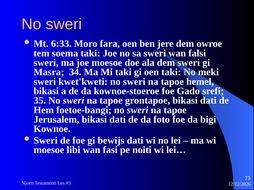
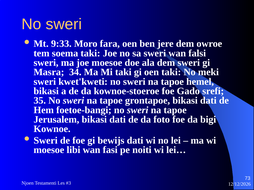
6:33: 6:33 -> 9:33 (61, 44)
